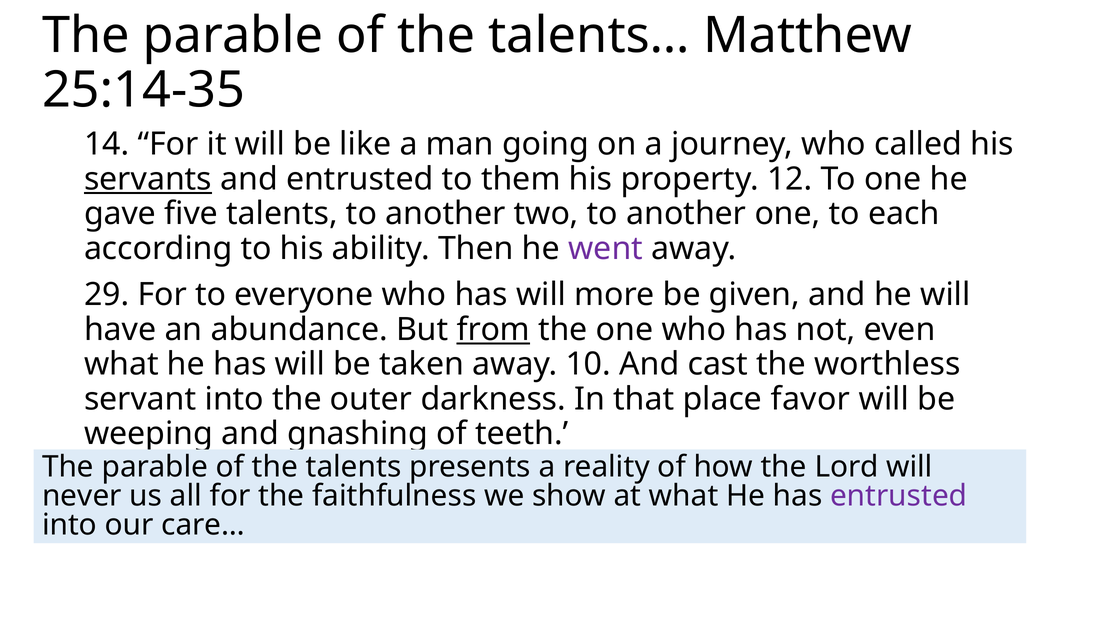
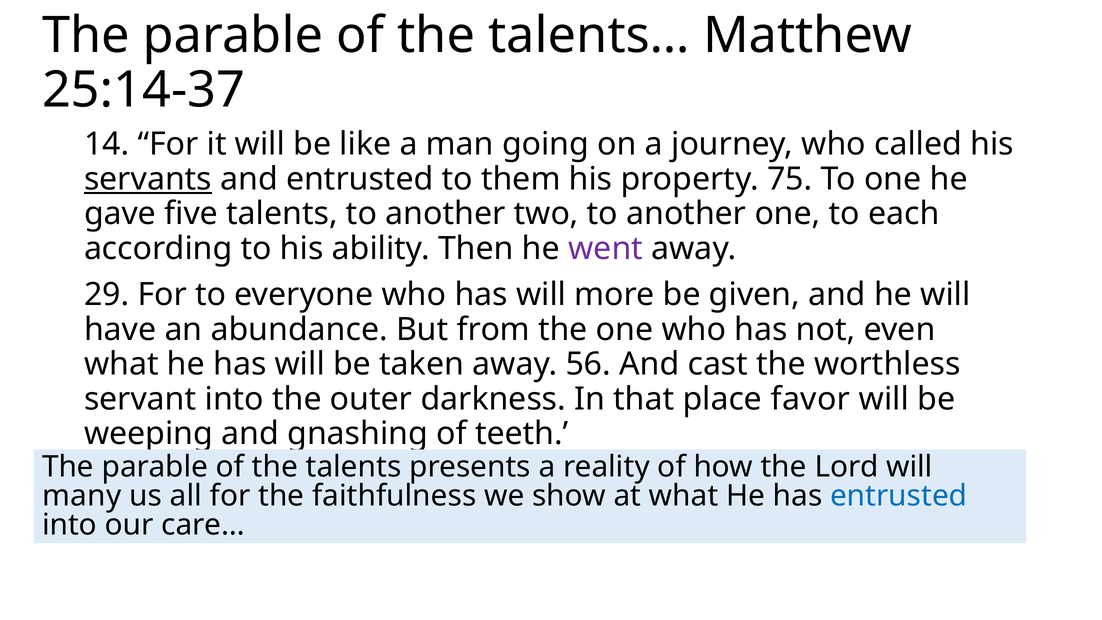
25:14-35: 25:14-35 -> 25:14-37 (144, 90)
12: 12 -> 75 (790, 179)
from underline: present -> none (493, 329)
10: 10 -> 56 (588, 364)
never: never -> many (82, 496)
entrusted colour: purple -> blue (899, 496)
